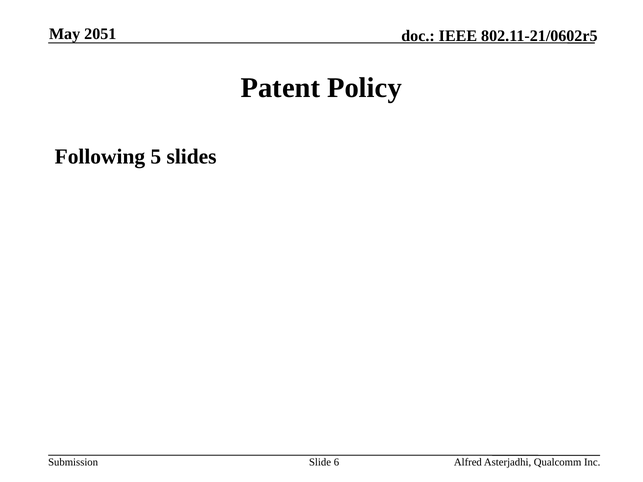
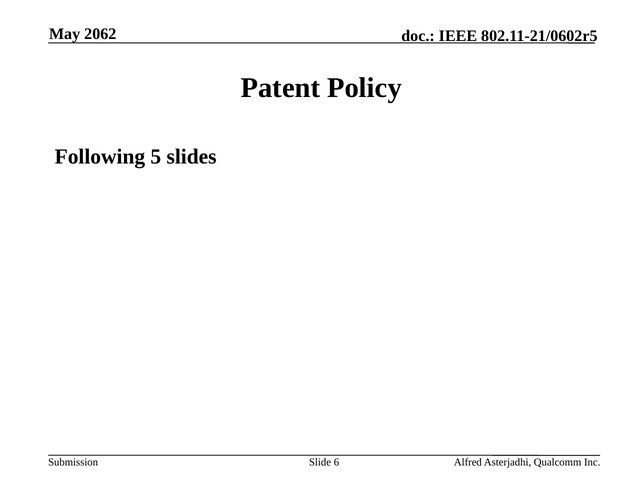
2051: 2051 -> 2062 (100, 34)
